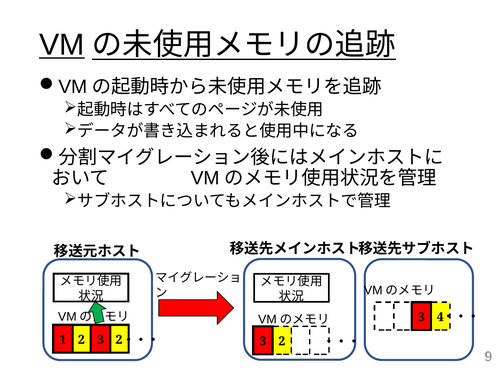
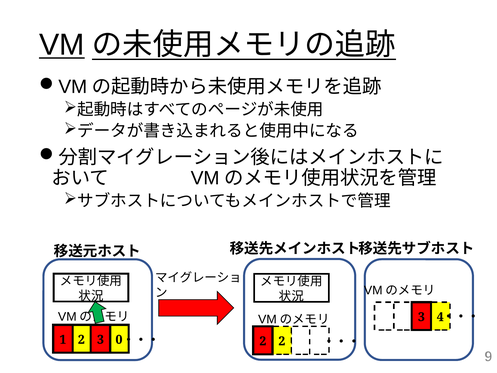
2 2: 2 -> 0 (119, 339)
3: 3 -> 2 (263, 341)
